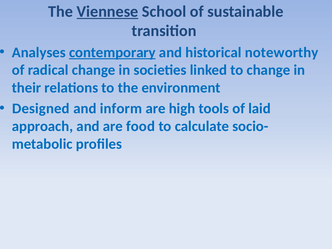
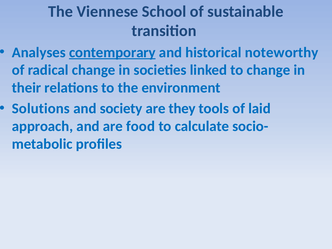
Viennese underline: present -> none (107, 11)
Designed: Designed -> Solutions (41, 109)
inform: inform -> society (121, 109)
high: high -> they (182, 109)
